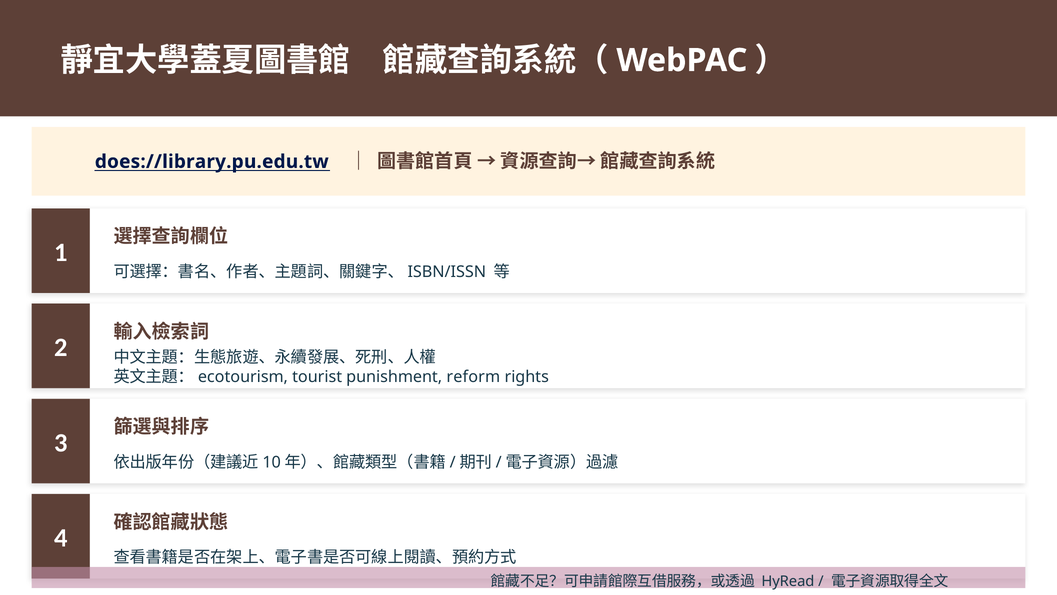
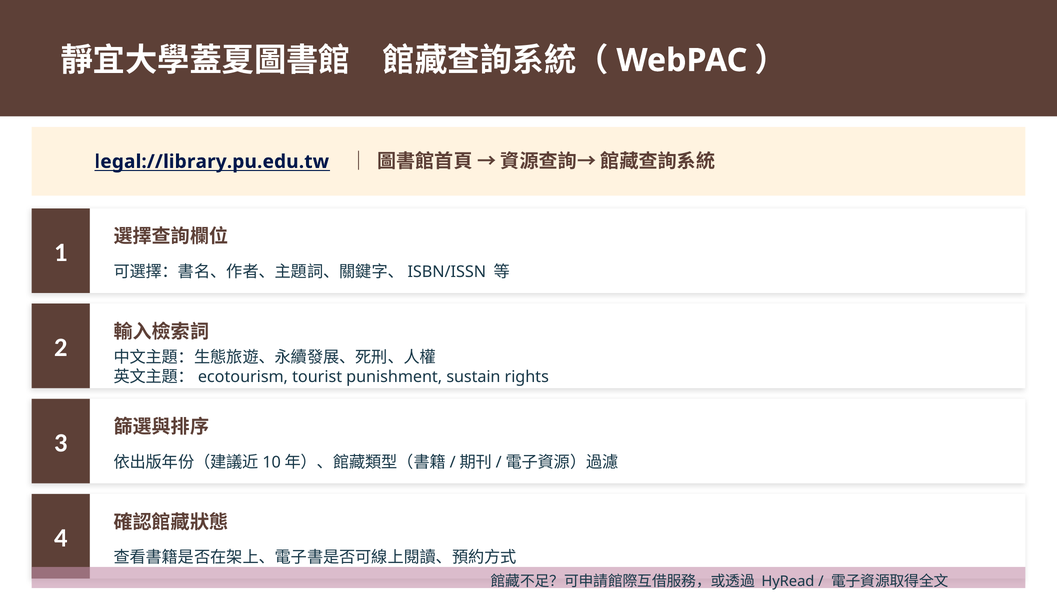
does://library.pu.edu.tw: does://library.pu.edu.tw -> legal://library.pu.edu.tw (212, 162)
reform: reform -> sustain (473, 376)
